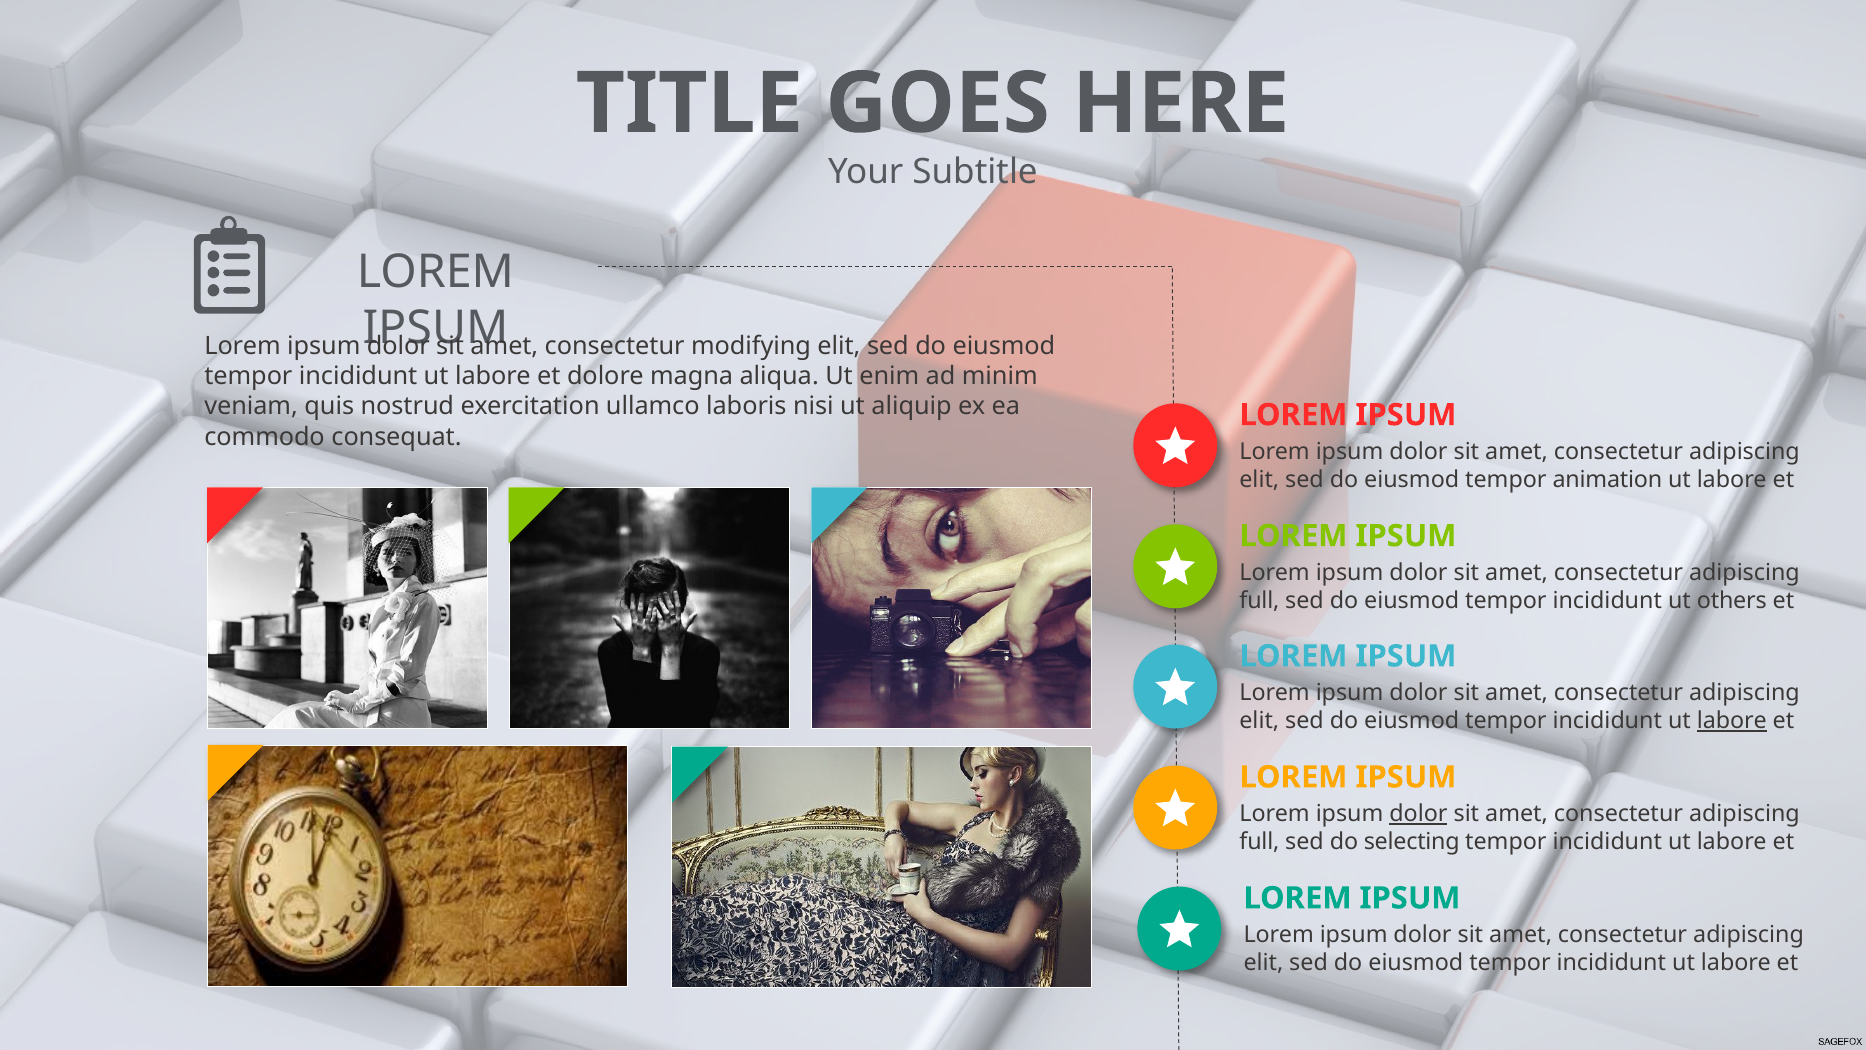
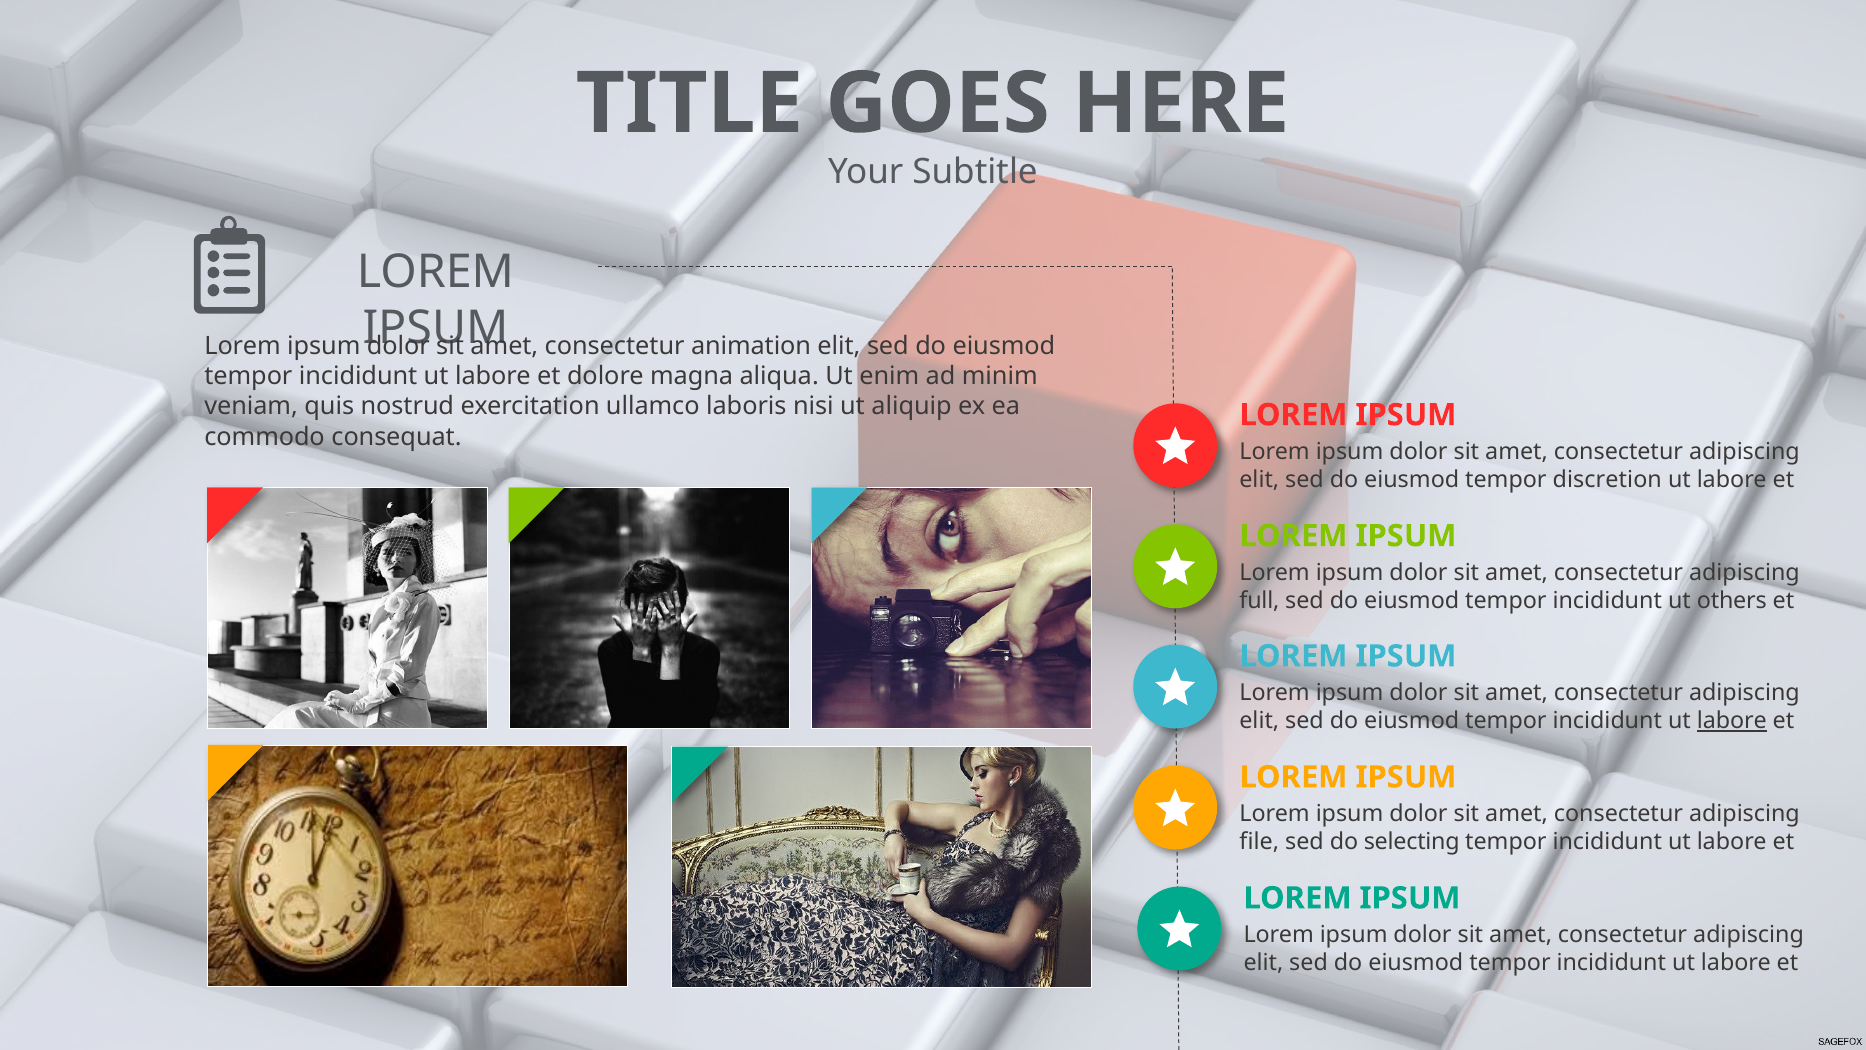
modifying: modifying -> animation (751, 346)
animation: animation -> discretion (1607, 480)
dolor underline: present -> none (1418, 814)
full: full -> file (1259, 842)
